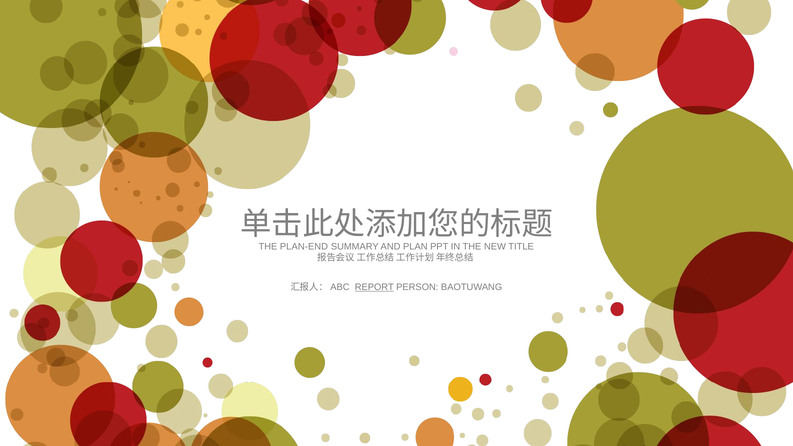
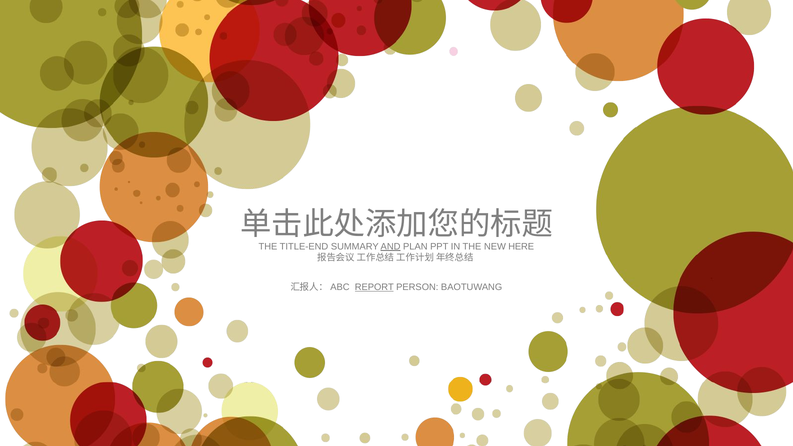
PLAN-END: PLAN-END -> TITLE-END (304, 246)
AND underline: none -> present (391, 246)
TITLE: TITLE -> HERE (521, 246)
